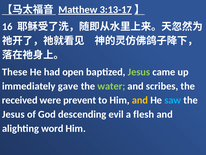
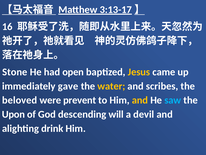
These: These -> Stone (15, 72)
Jesus colour: light green -> yellow (139, 72)
water colour: light green -> yellow (111, 86)
received: received -> beloved (20, 100)
Jesus: Jesus -> Upon (13, 114)
evil: evil -> will (116, 114)
flesh: flesh -> devil (144, 114)
word: word -> drink (52, 128)
